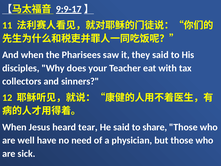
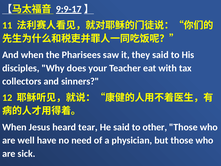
share: share -> other (155, 127)
